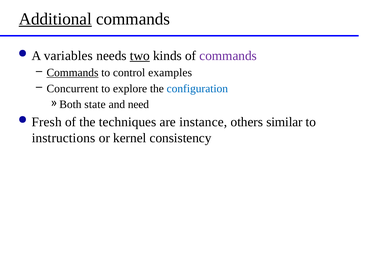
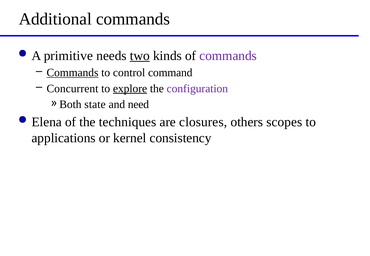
Additional underline: present -> none (55, 19)
variables: variables -> primitive (68, 56)
examples: examples -> command (170, 73)
explore underline: none -> present (130, 89)
configuration colour: blue -> purple (197, 89)
Fresh: Fresh -> Elena (47, 122)
instance: instance -> closures (203, 122)
similar: similar -> scopes (284, 122)
instructions: instructions -> applications (64, 138)
